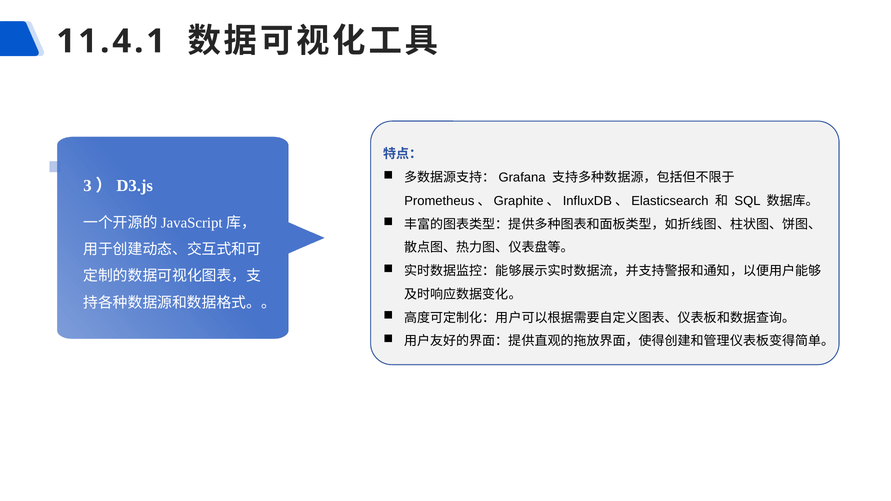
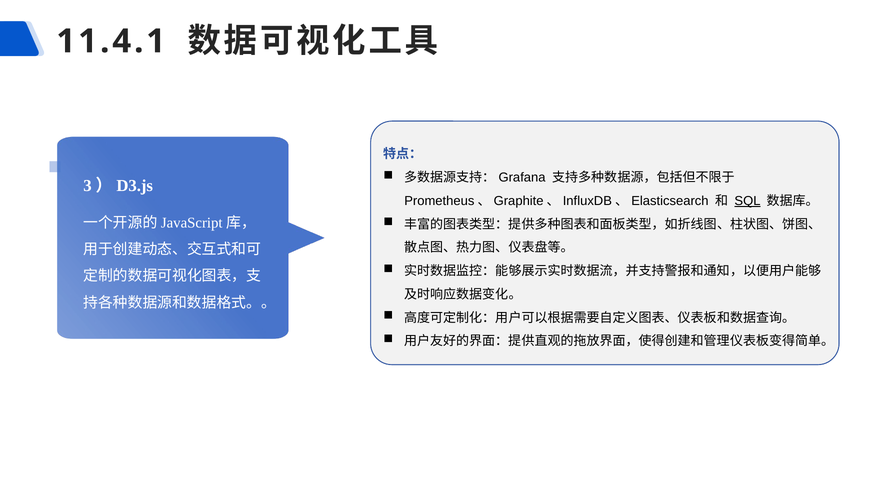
SQL underline: none -> present (747, 201)
